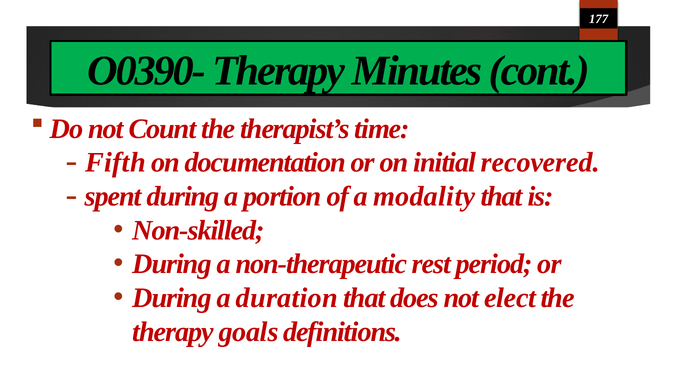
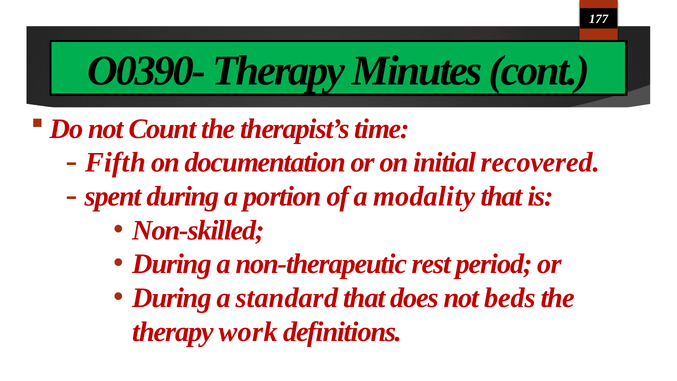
duration: duration -> standard (287, 298)
elect: elect -> beds (510, 298)
goals: goals -> work (248, 332)
